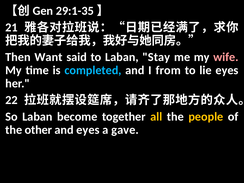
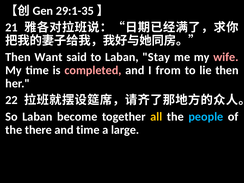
completed colour: light blue -> pink (93, 70)
lie eyes: eyes -> then (227, 70)
people colour: yellow -> light blue (206, 117)
other: other -> there (38, 130)
and eyes: eyes -> time (88, 130)
gave: gave -> large (125, 130)
